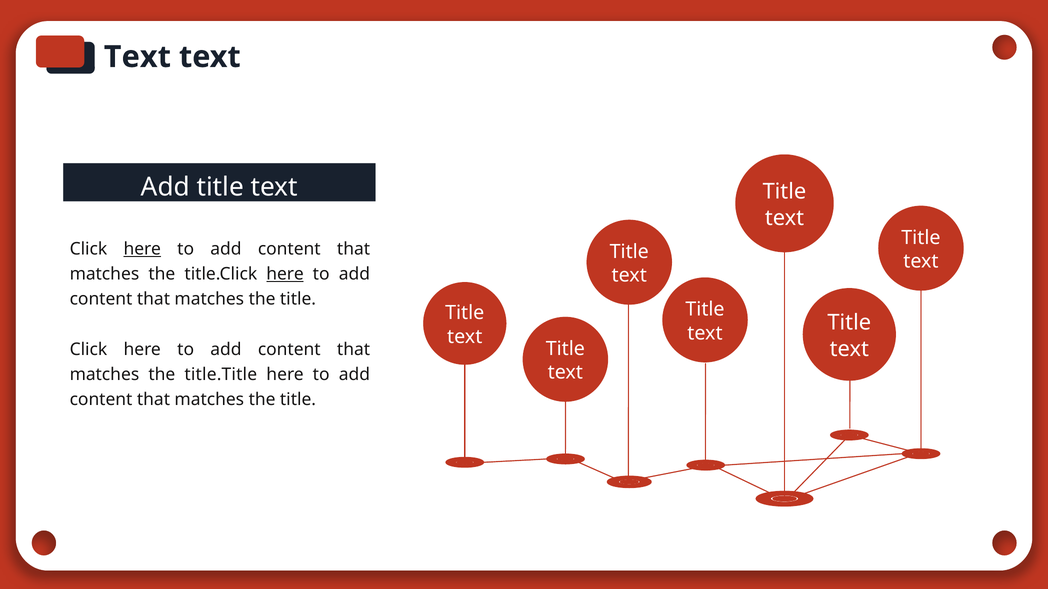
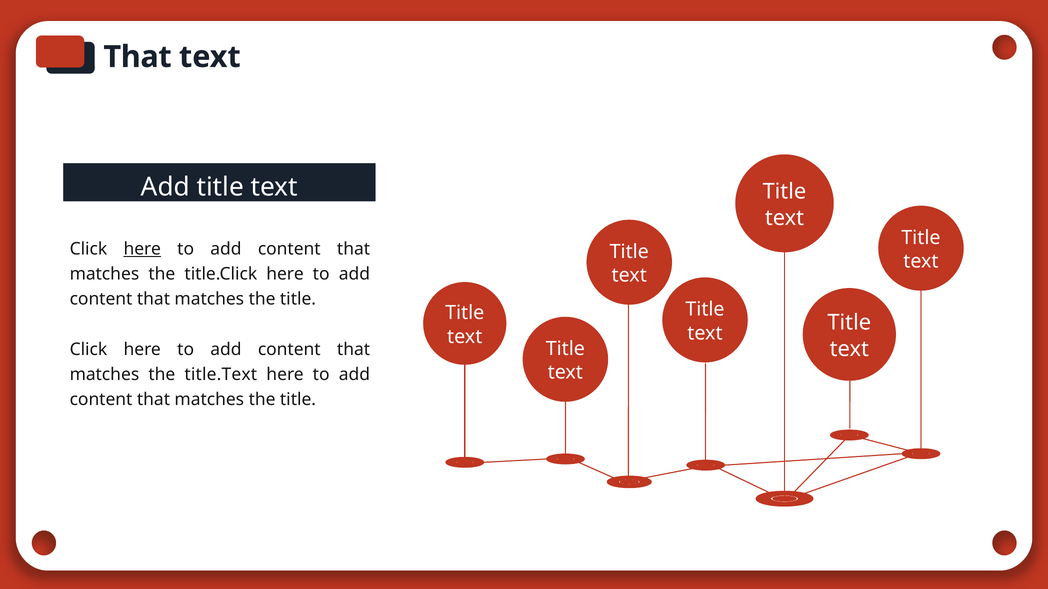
Text: Text -> That (138, 57)
here underline: present -> none (285, 274)
title.Title: title.Title -> title.Text (221, 375)
